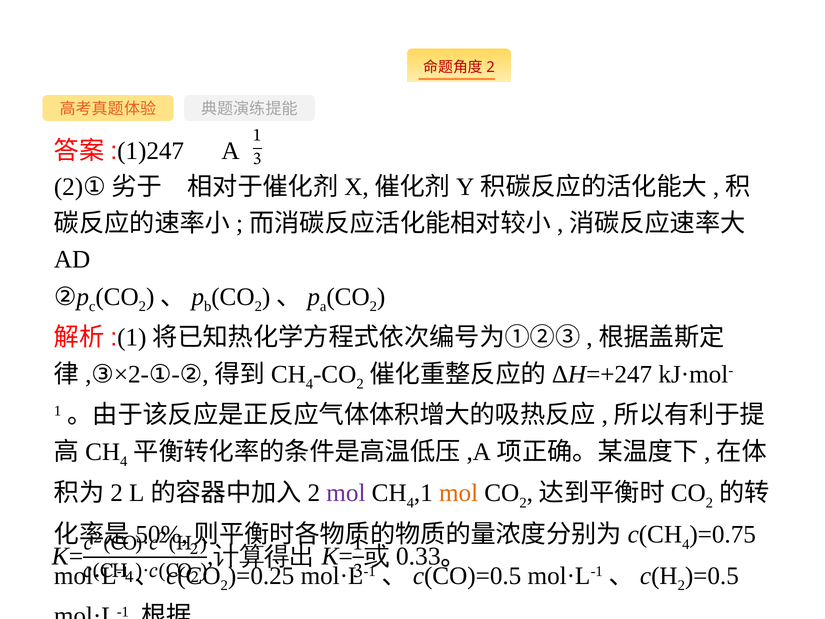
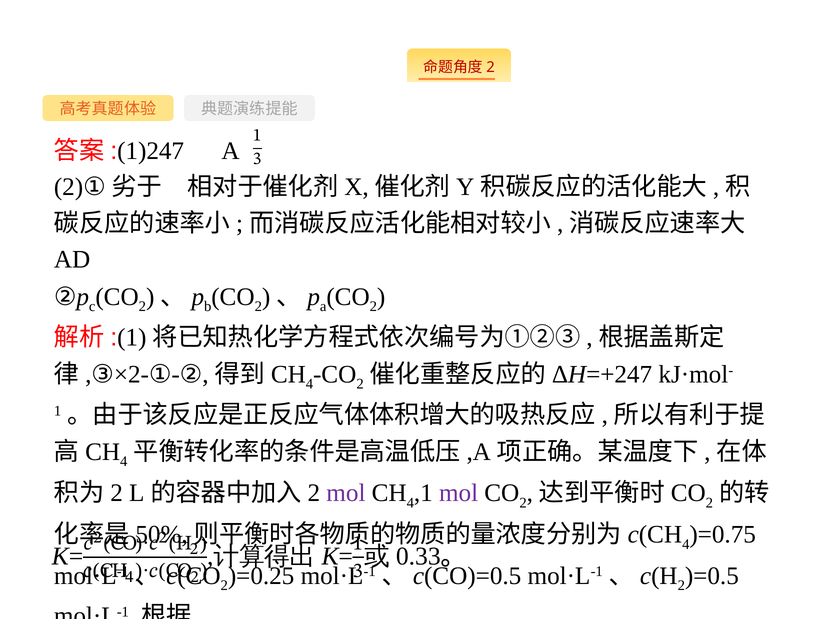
mol colour: orange -> purple (459, 493)
